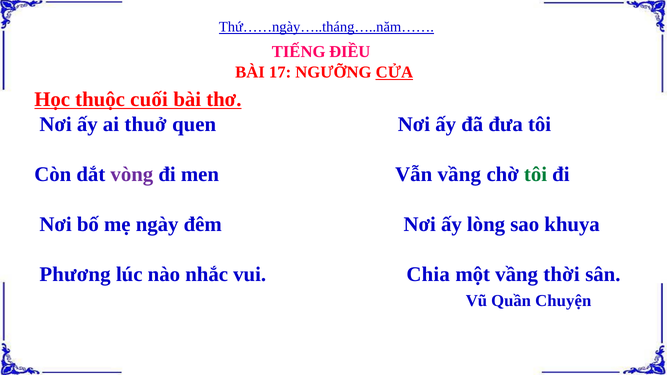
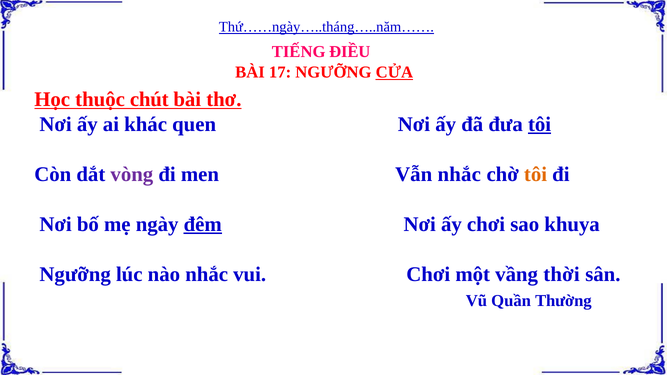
cuối: cuối -> chút (149, 99)
thuở: thuở -> khác (146, 124)
tôi underline: none -> present (540, 124)
Vẫn vầng: vầng -> nhắc (459, 174)
tôi colour: green -> orange (536, 174)
đêm underline: none -> present (203, 224)
ấy lòng: lòng -> chơi (486, 224)
Phương: Phương -> Ngưỡng (75, 274)
vui Chia: Chia -> Chơi (428, 274)
Chuyện: Chuyện -> Thường (563, 300)
